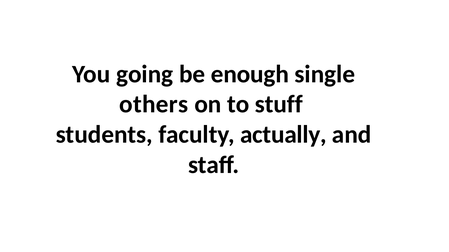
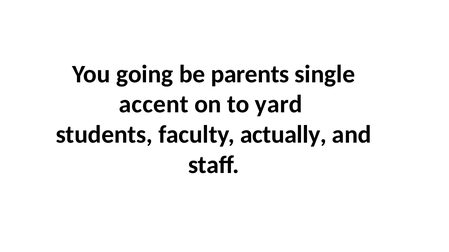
enough: enough -> parents (250, 74)
others: others -> accent (154, 105)
stuff: stuff -> yard (279, 105)
